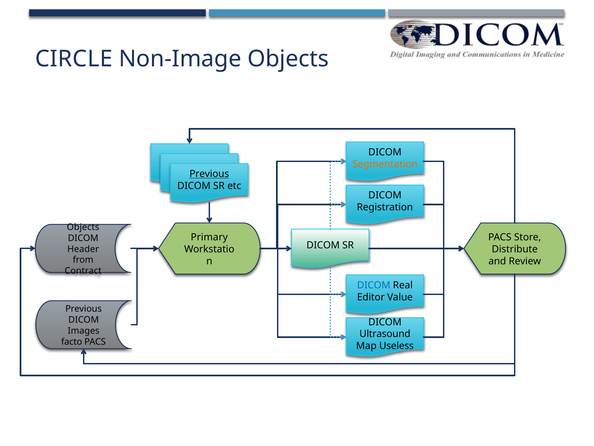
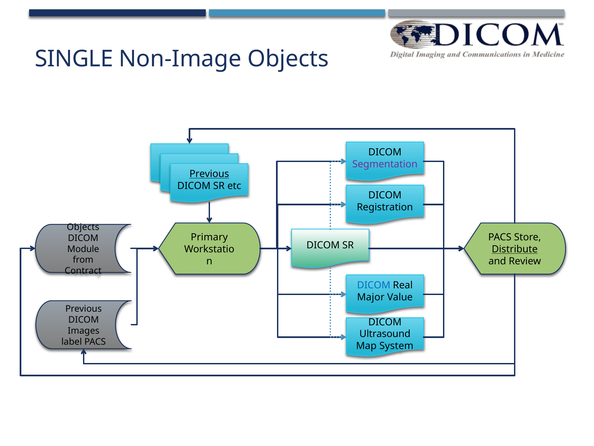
CIRCLE: CIRCLE -> SINGLE (74, 59)
Segmentation colour: orange -> purple (385, 164)
Header: Header -> Module (83, 249)
Distribute underline: none -> present (515, 249)
Editor: Editor -> Major (371, 297)
facto: facto -> label (72, 341)
Useless: Useless -> System (396, 345)
